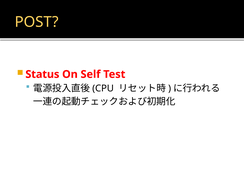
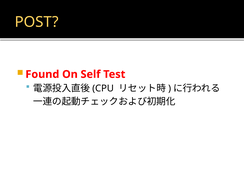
Status: Status -> Found (42, 74)
